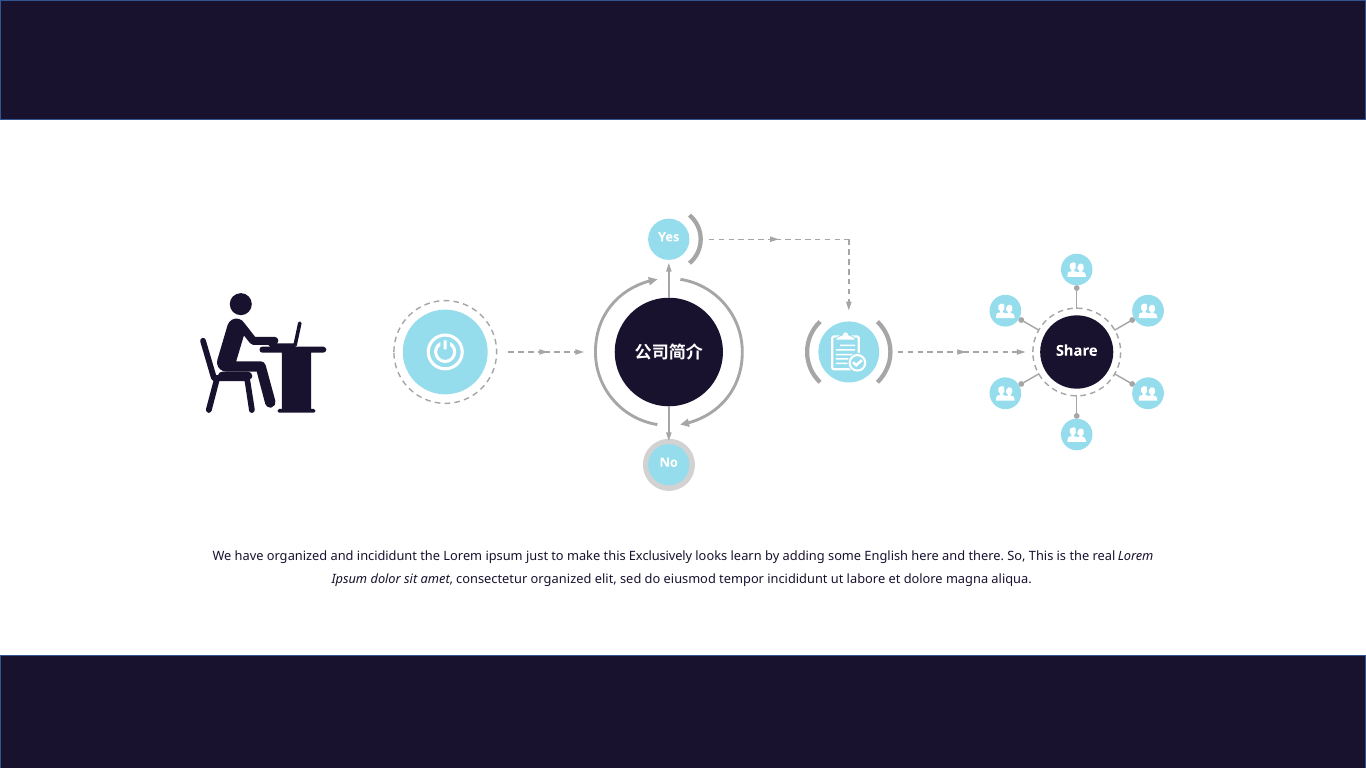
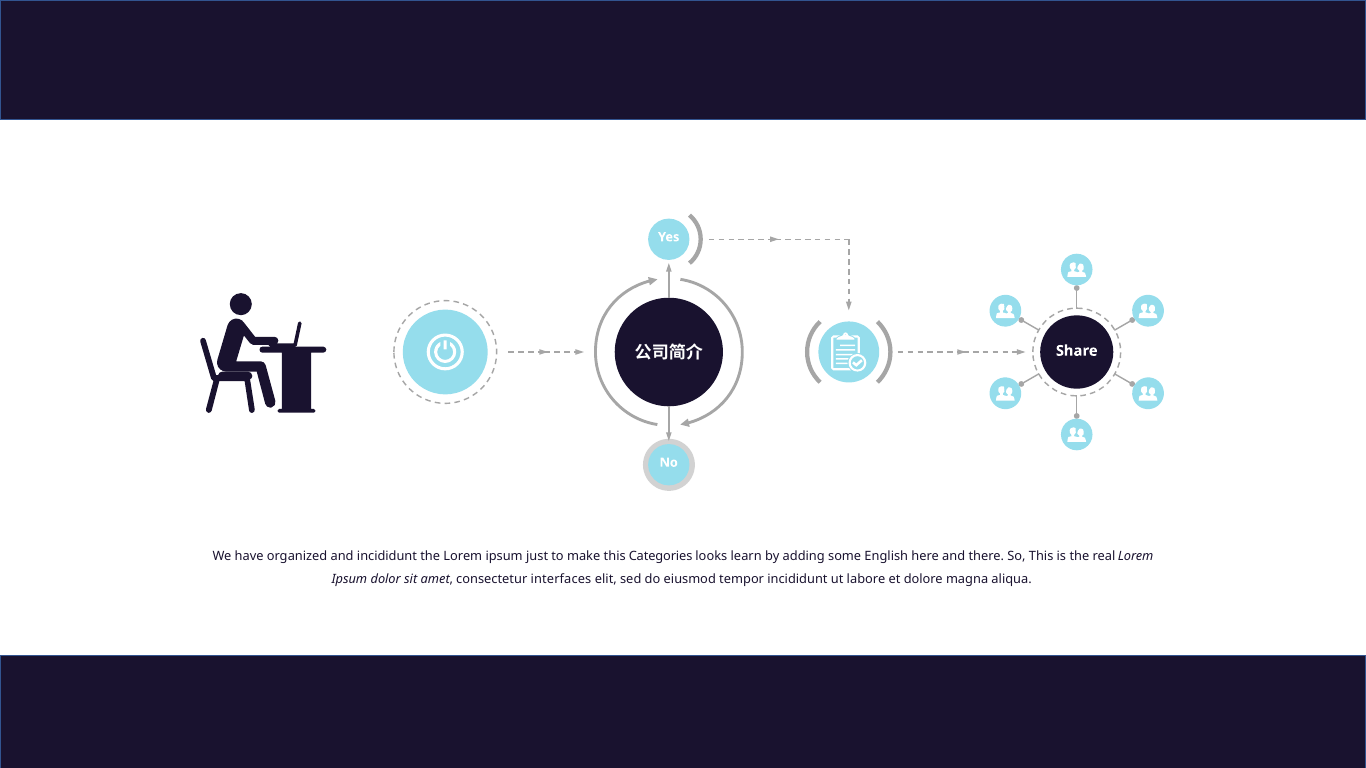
Exclusively: Exclusively -> Categories (661, 556)
consectetur organized: organized -> interfaces (561, 580)
